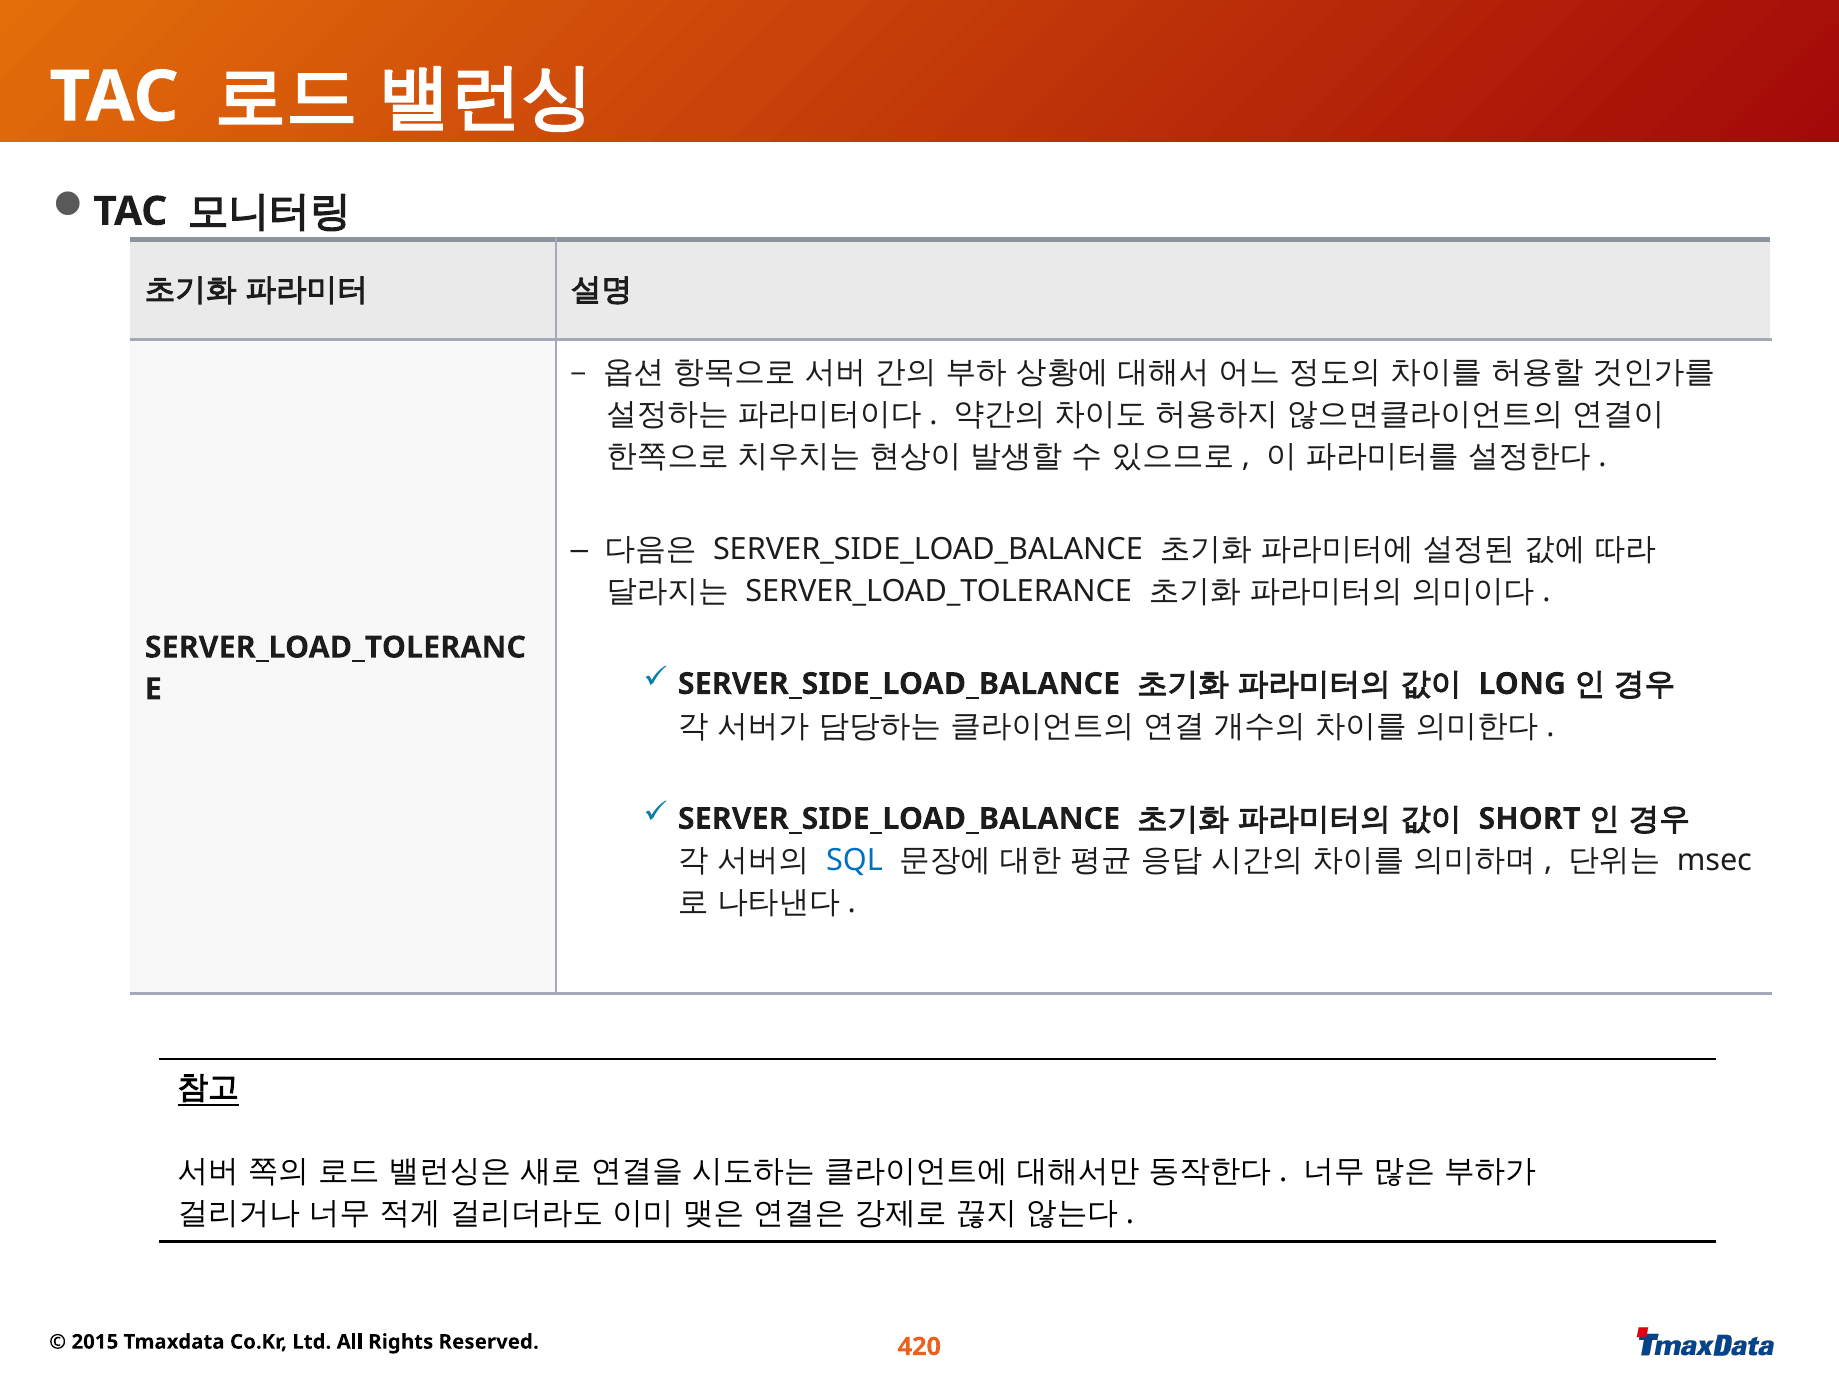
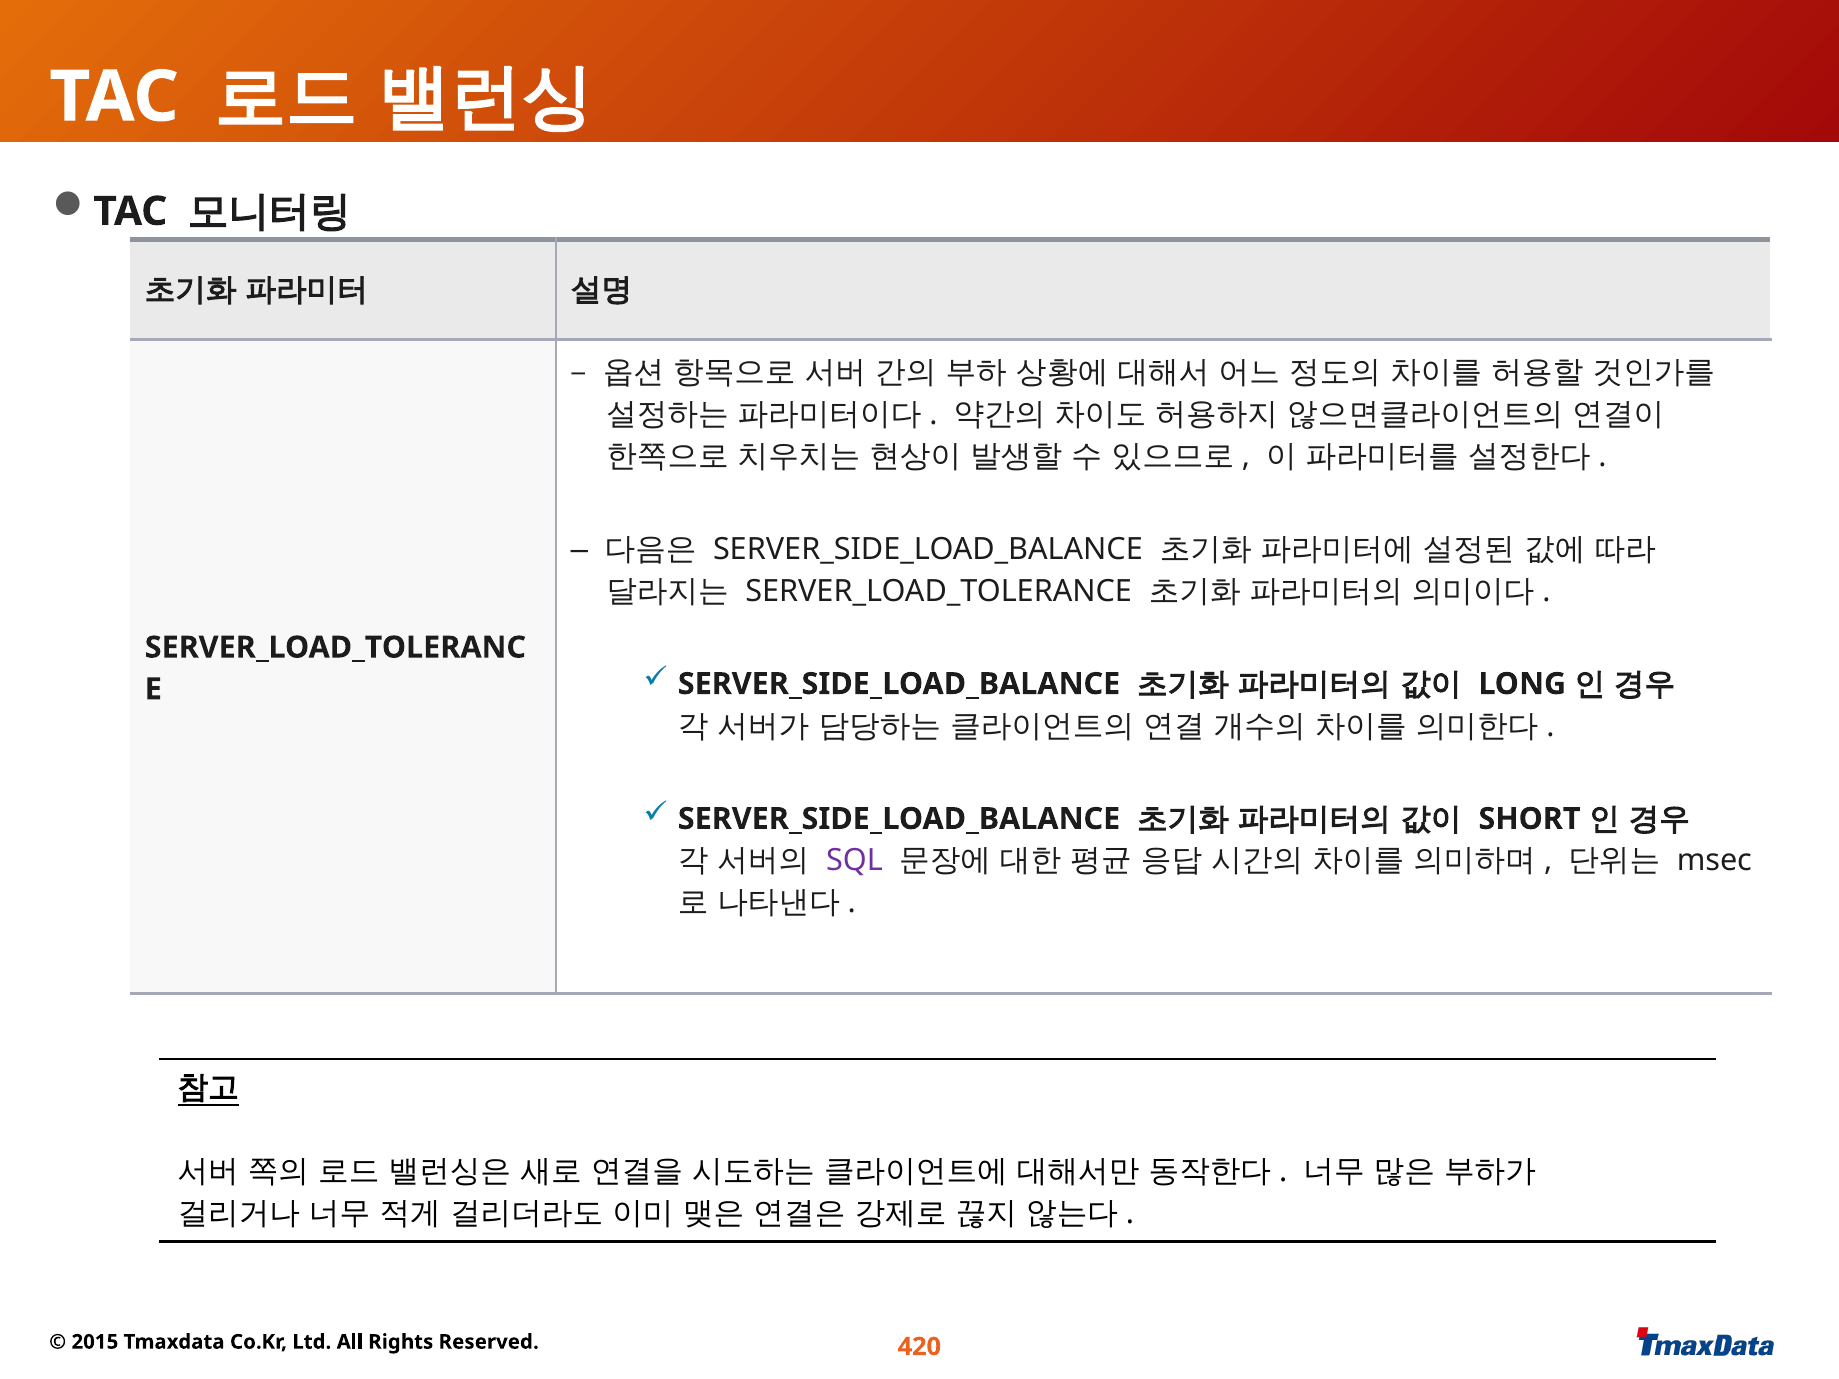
SQL colour: blue -> purple (855, 861)
